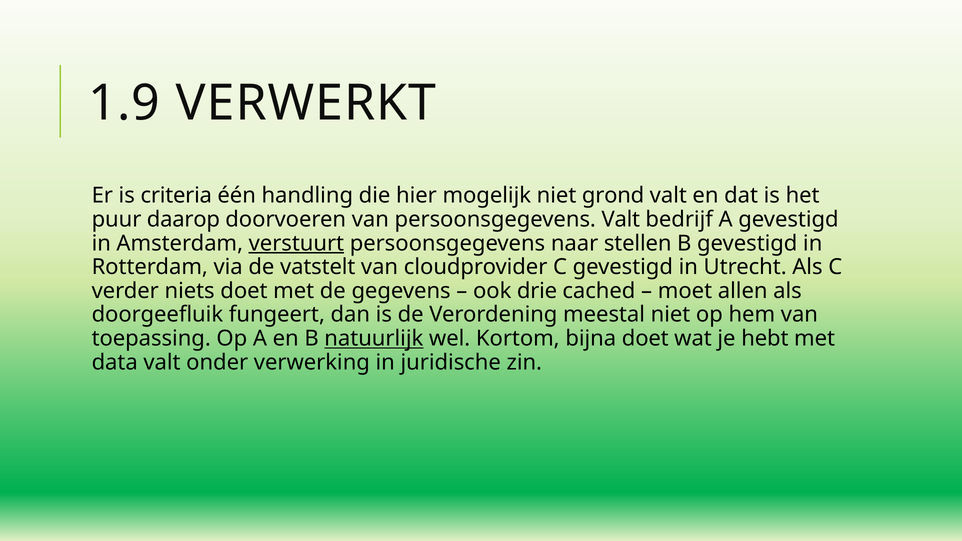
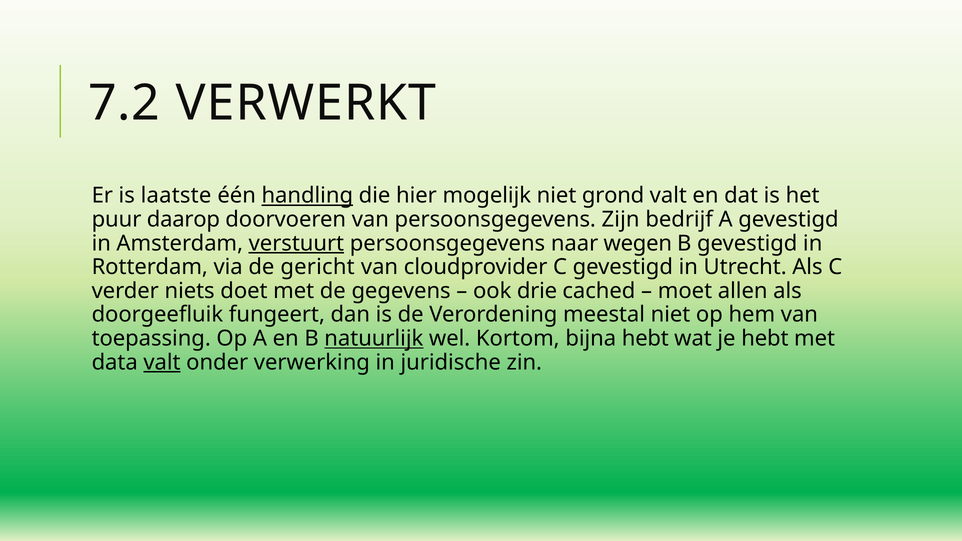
1.9: 1.9 -> 7.2 (124, 103)
criteria: criteria -> laatste (176, 196)
handling underline: none -> present (307, 196)
persoonsgegevens Valt: Valt -> Zijn (621, 220)
stellen: stellen -> wegen (638, 243)
vatstelt: vatstelt -> gericht (318, 267)
bijna doet: doet -> hebt (645, 339)
valt underline: none -> present (162, 362)
